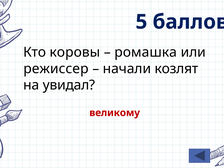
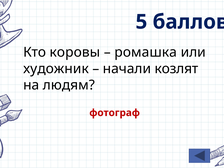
режиссер: режиссер -> художник (56, 69)
увидал: увидал -> людям (69, 85)
великому: великому -> фотограф (115, 113)
